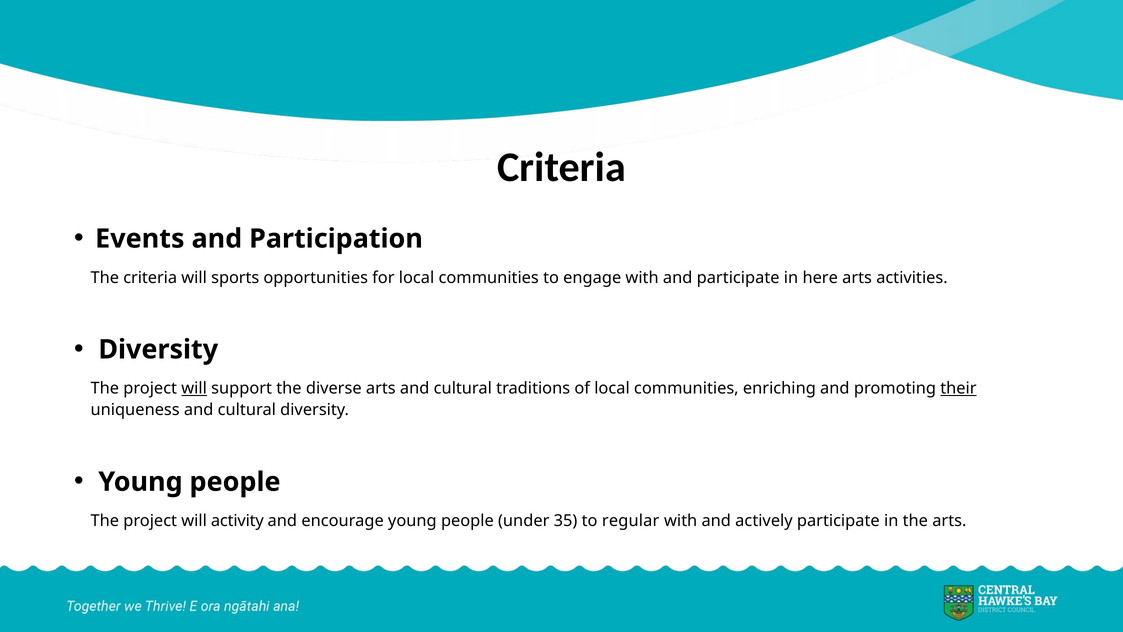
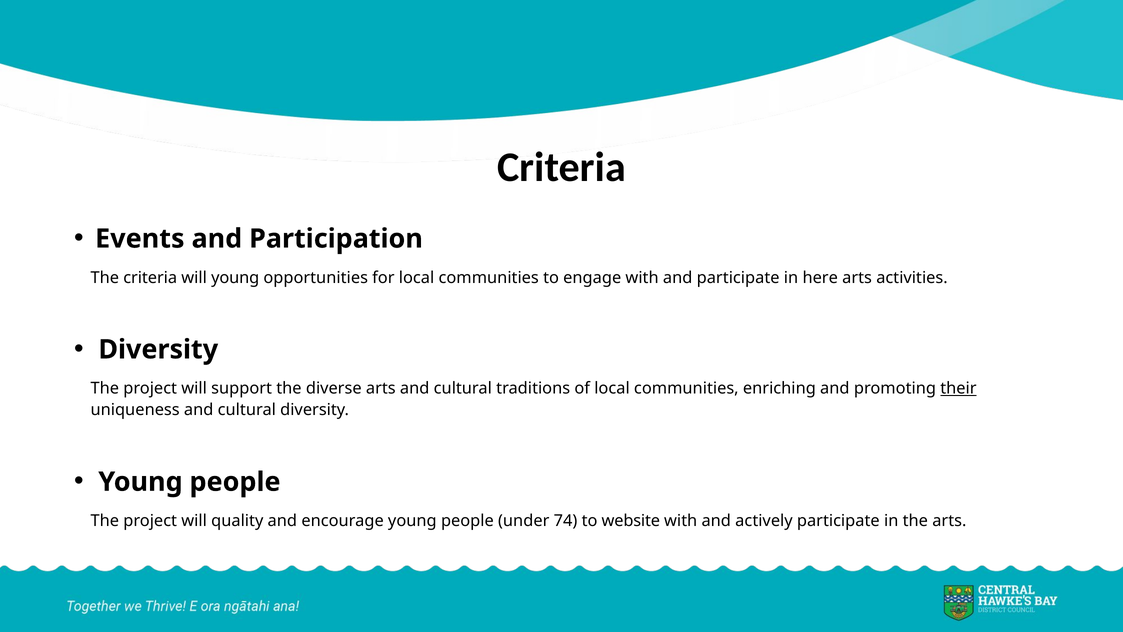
will sports: sports -> young (235, 278)
will underline: present -> none (194, 388)
activity: activity -> quality (237, 521)
35: 35 -> 74 (565, 521)
regular: regular -> website (631, 521)
